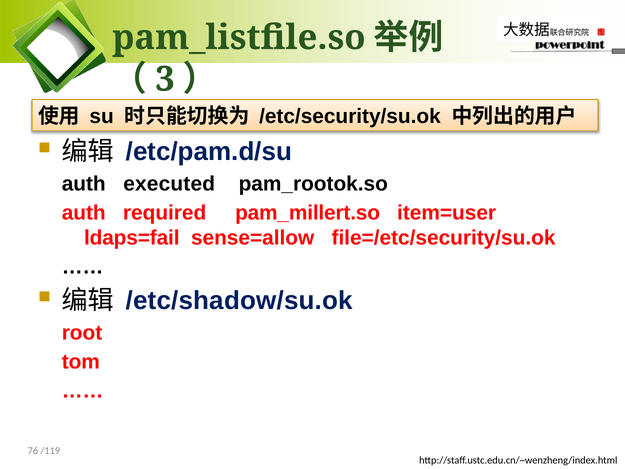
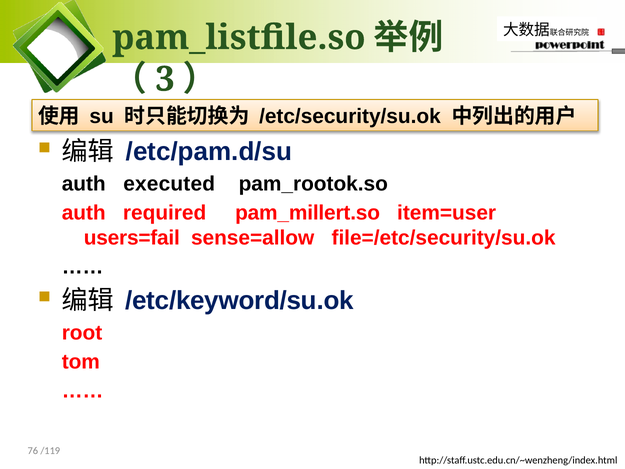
ldaps=fail: ldaps=fail -> users=fail (132, 238)
/etc/shadow/su.ok: /etc/shadow/su.ok -> /etc/keyword/su.ok (239, 301)
